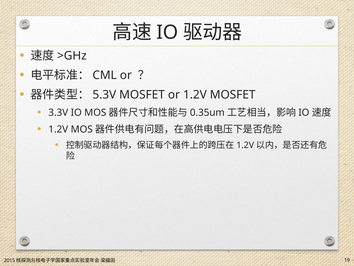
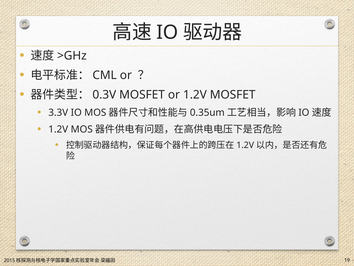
5.3V: 5.3V -> 0.3V (104, 95)
